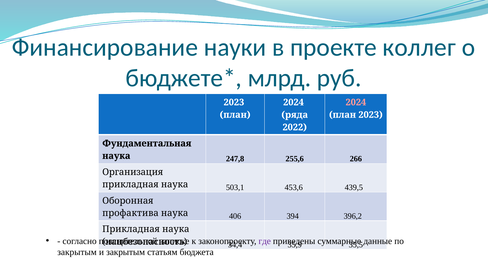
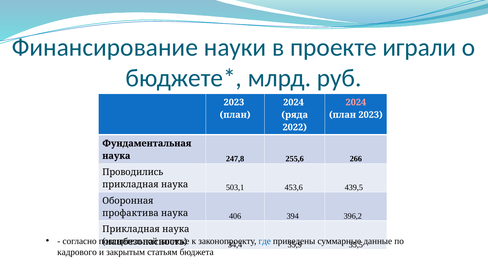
коллег: коллег -> играли (419, 47)
Организация: Организация -> Проводились (133, 172)
где colour: purple -> blue (265, 241)
закрытым: закрытым -> кадрового (77, 252)
